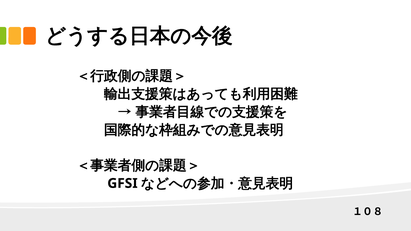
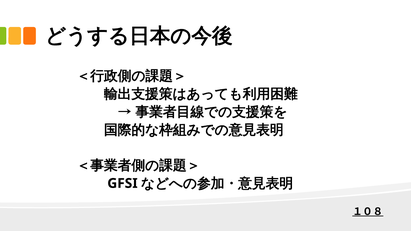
１０８ underline: none -> present (368, 212)
